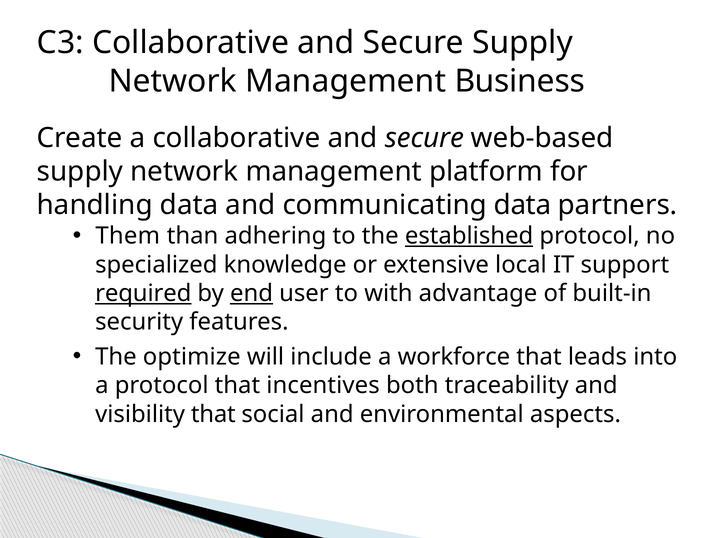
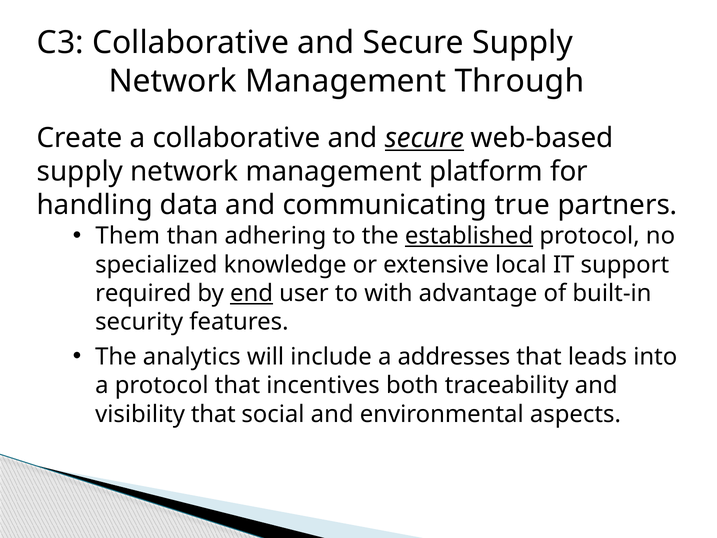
Business: Business -> Through (519, 81)
secure underline: none -> present (424, 138)
communicating data: data -> true (522, 205)
required underline: present -> none (143, 293)
optimize: optimize -> analytics (192, 357)
workforce: workforce -> addresses (454, 357)
